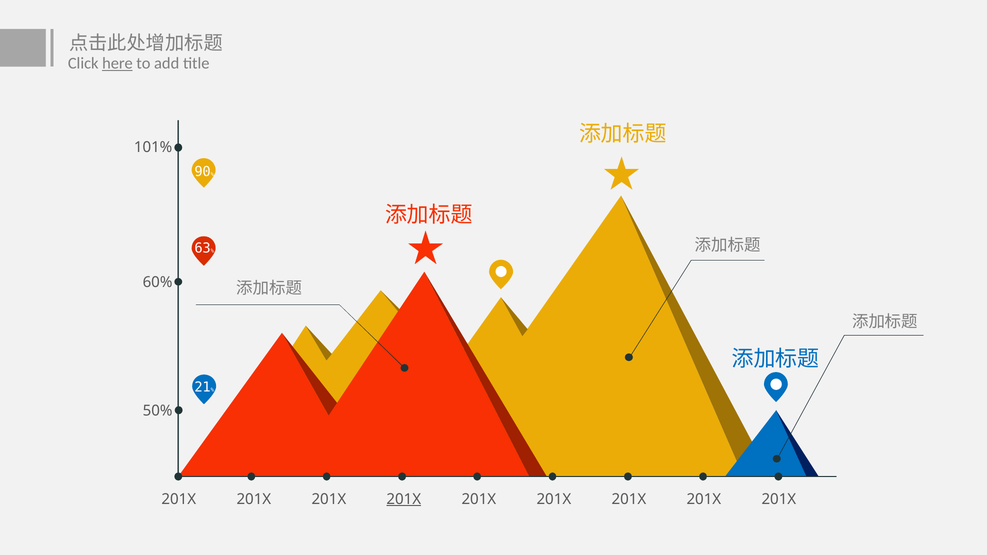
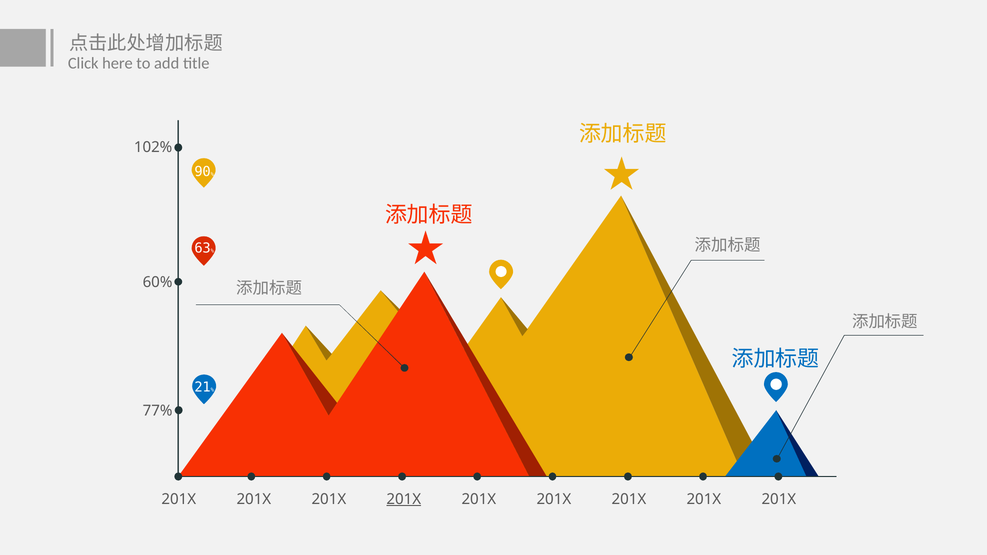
here underline: present -> none (118, 64)
101%: 101% -> 102% (153, 147)
50%: 50% -> 77% (158, 411)
